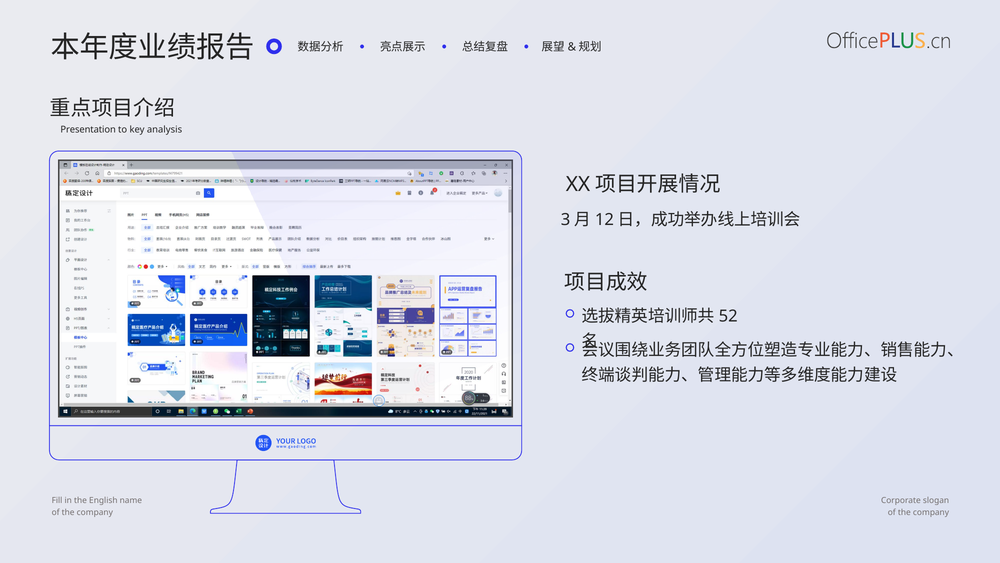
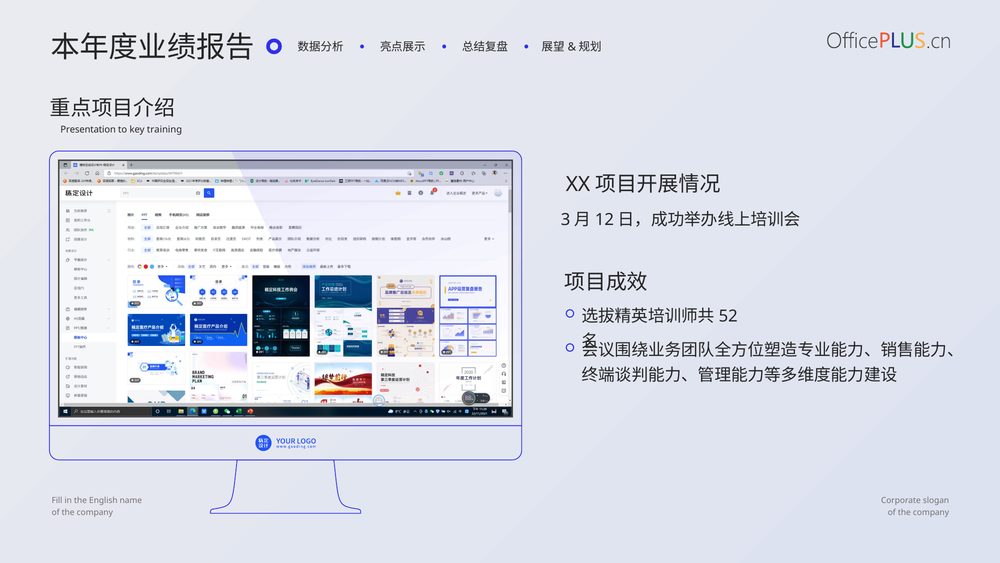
analysis: analysis -> training (165, 129)
